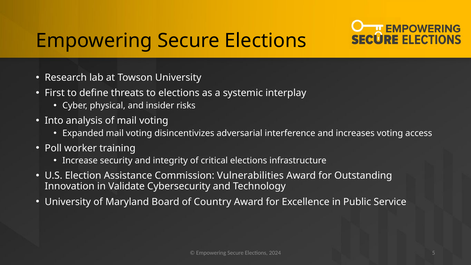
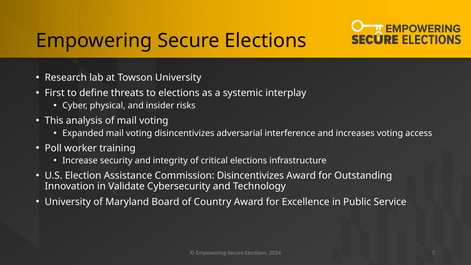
Into: Into -> This (54, 121)
Commission Vulnerabilities: Vulnerabilities -> Disincentivizes (250, 176)
